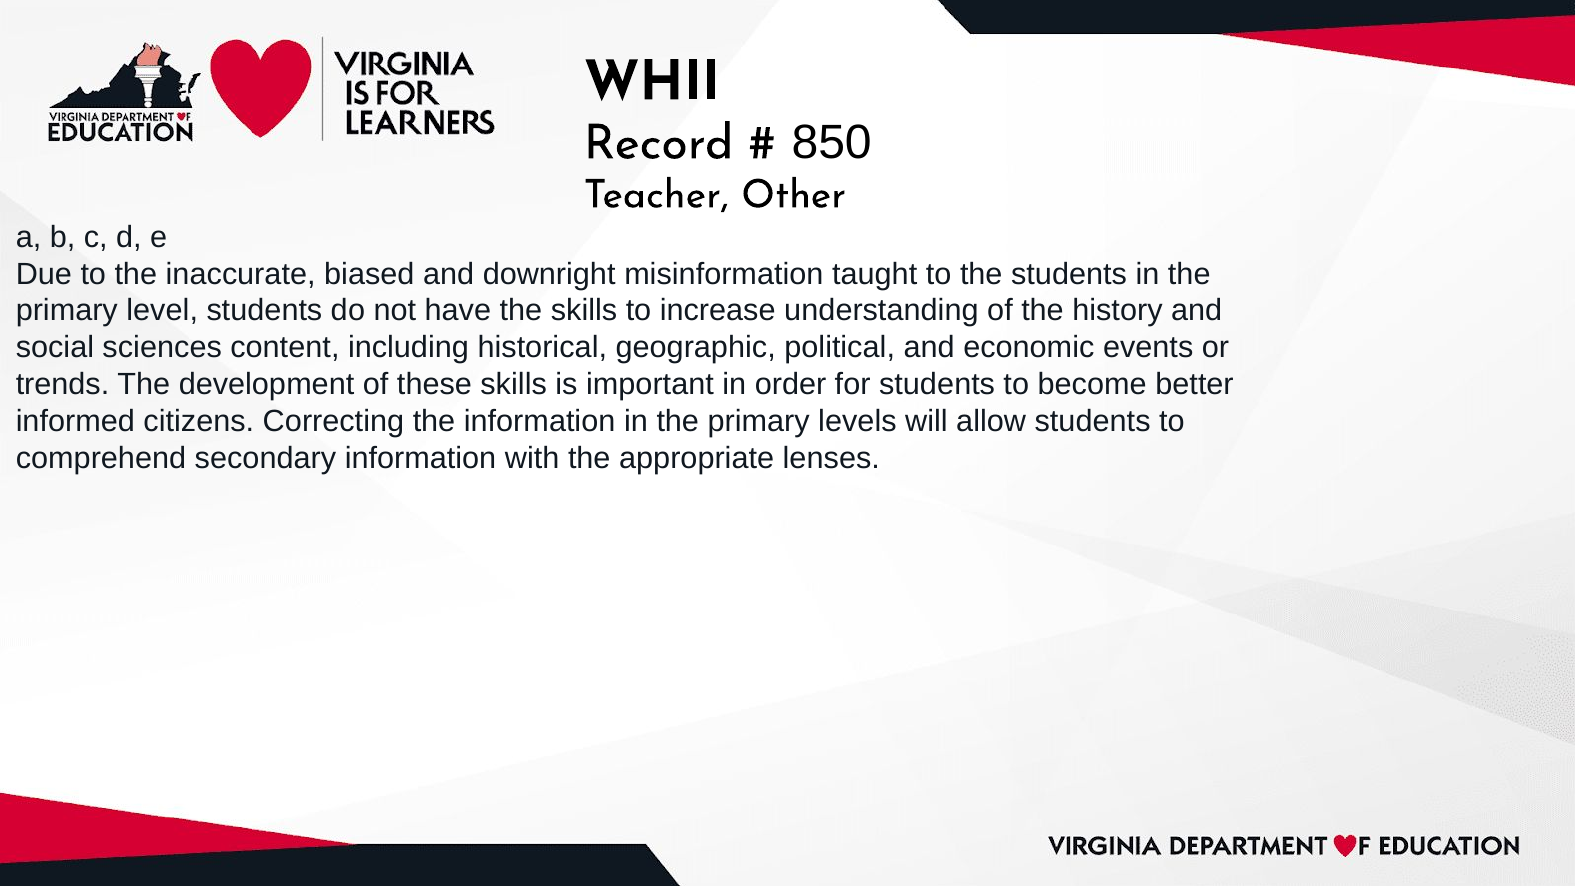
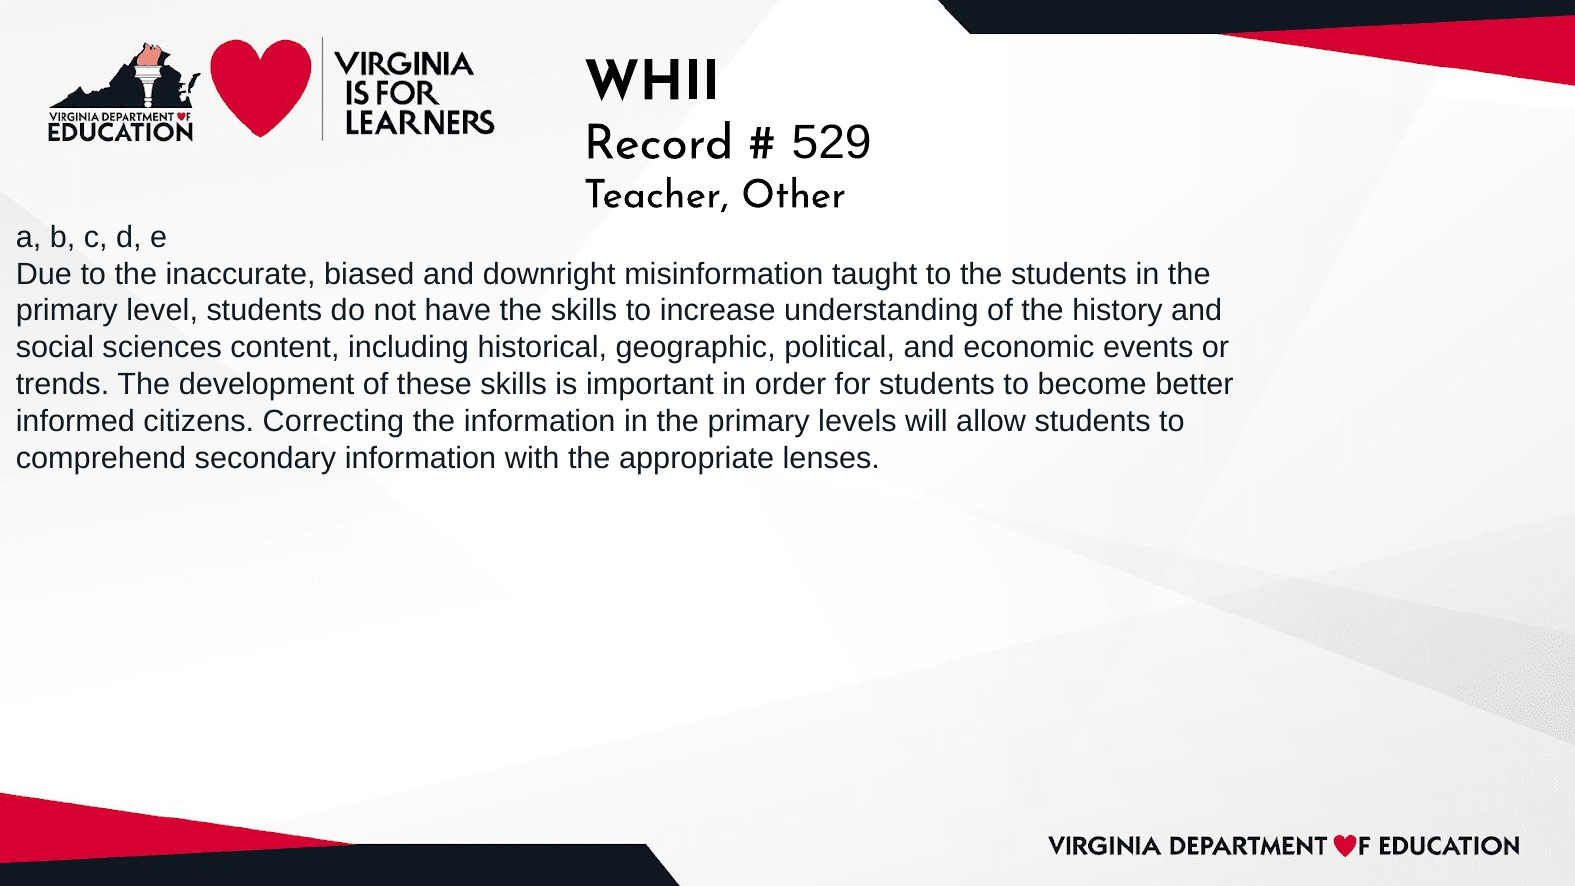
850: 850 -> 529 (832, 142)
